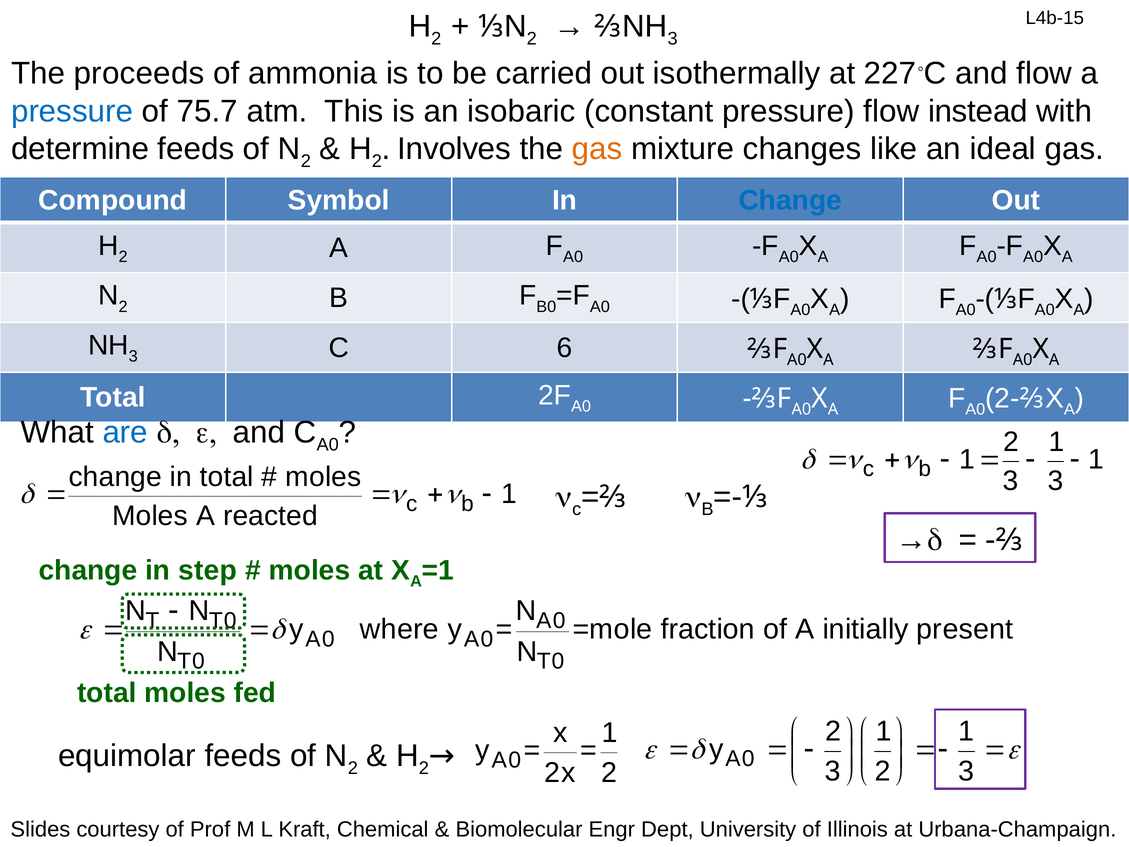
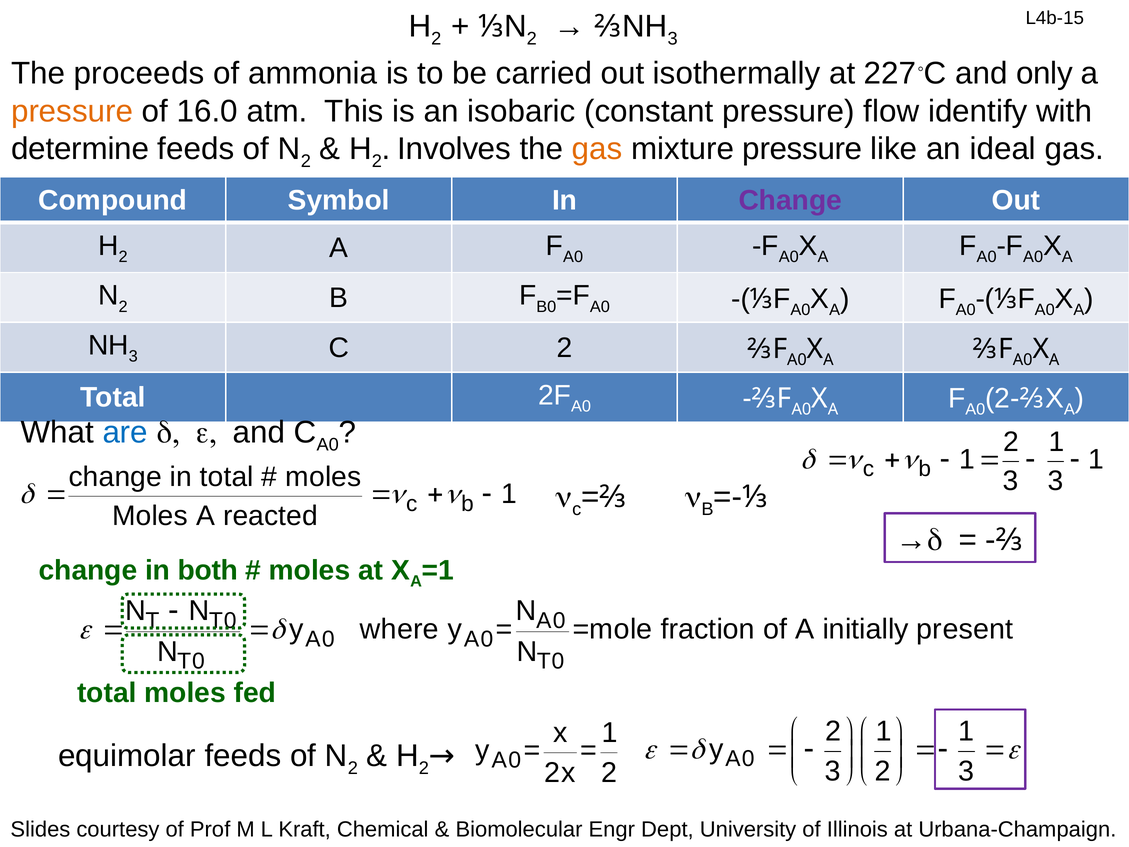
and flow: flow -> only (1044, 74)
pressure colour: blue -> orange (72, 111)
75.7: 75.7 -> 16.0 (207, 111)
instead: instead -> identify (978, 111)
mixture changes: changes -> pressure (802, 149)
Change colour: blue -> purple (790, 200)
C 6: 6 -> 2 (565, 348)
step: step -> both (208, 570)
